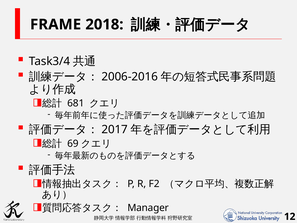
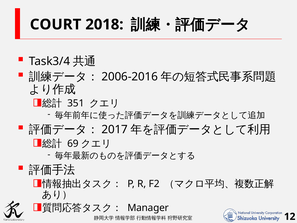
FRAME: FRAME -> COURT (56, 24)
681: 681 -> 351 (76, 103)
